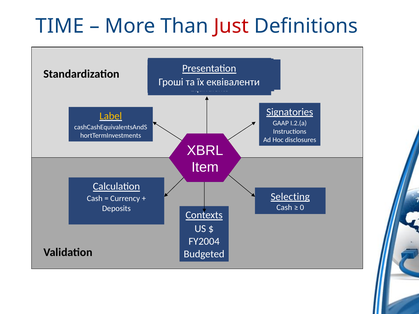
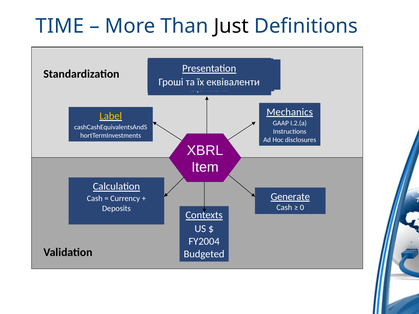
Just colour: red -> black (231, 26)
Signatories: Signatories -> Mechanics (290, 112)
Selecting: Selecting -> Generate (290, 197)
